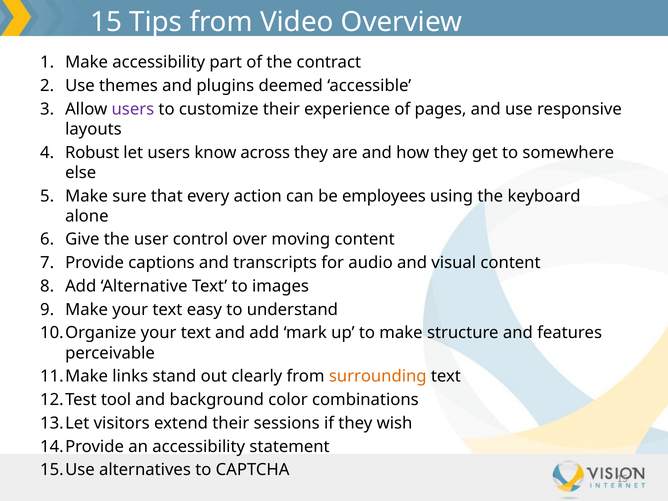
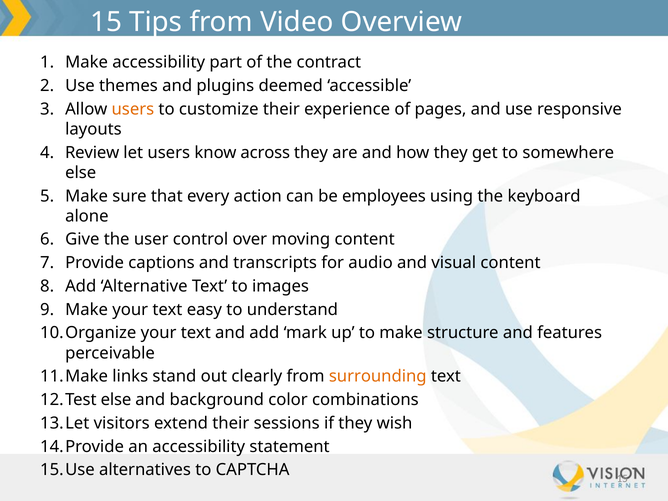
users colour: purple -> orange (133, 109)
Robust: Robust -> Review (92, 153)
tool: tool -> else (116, 400)
